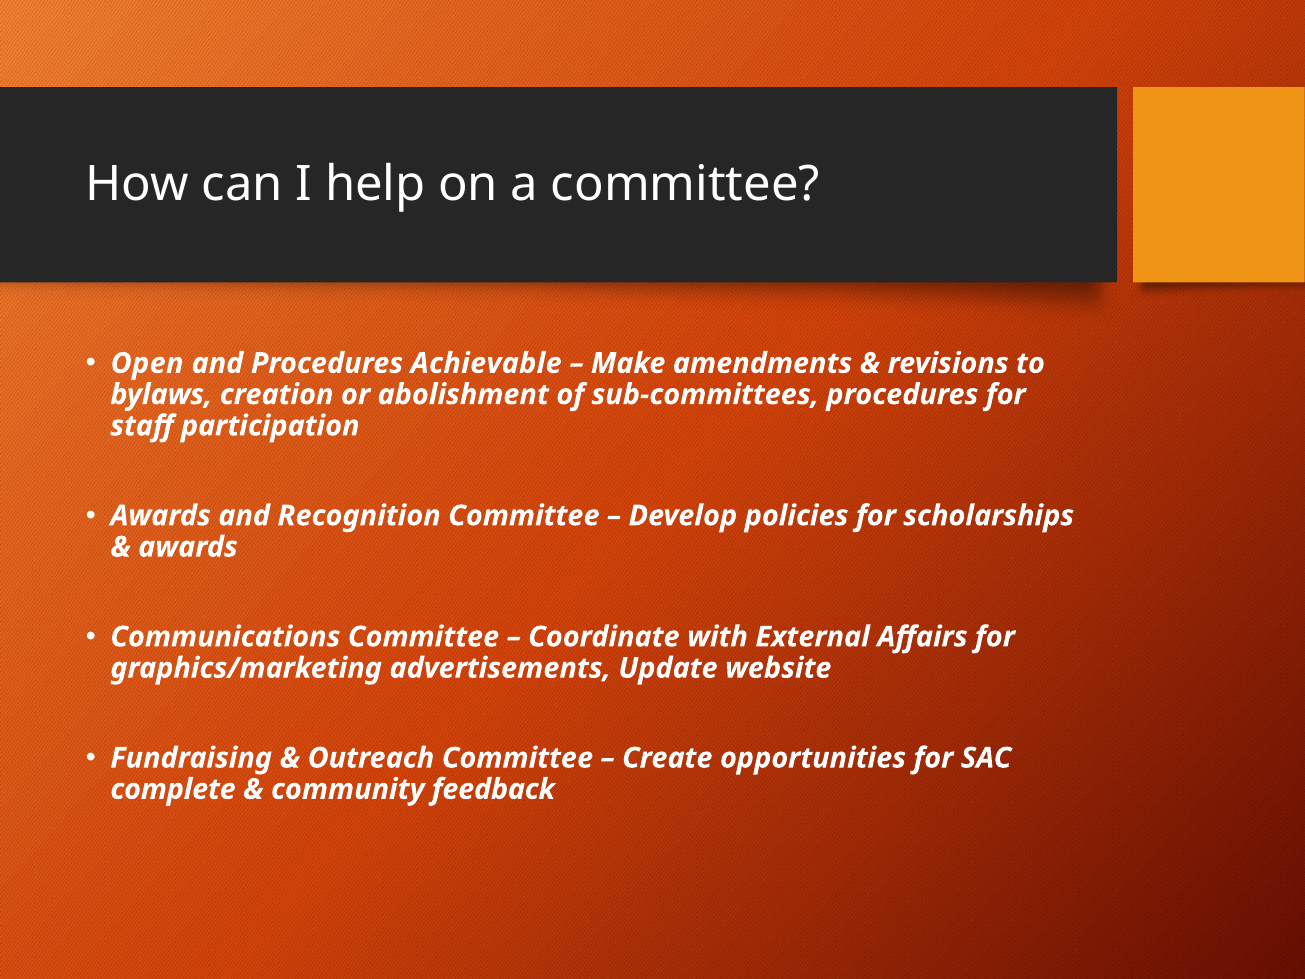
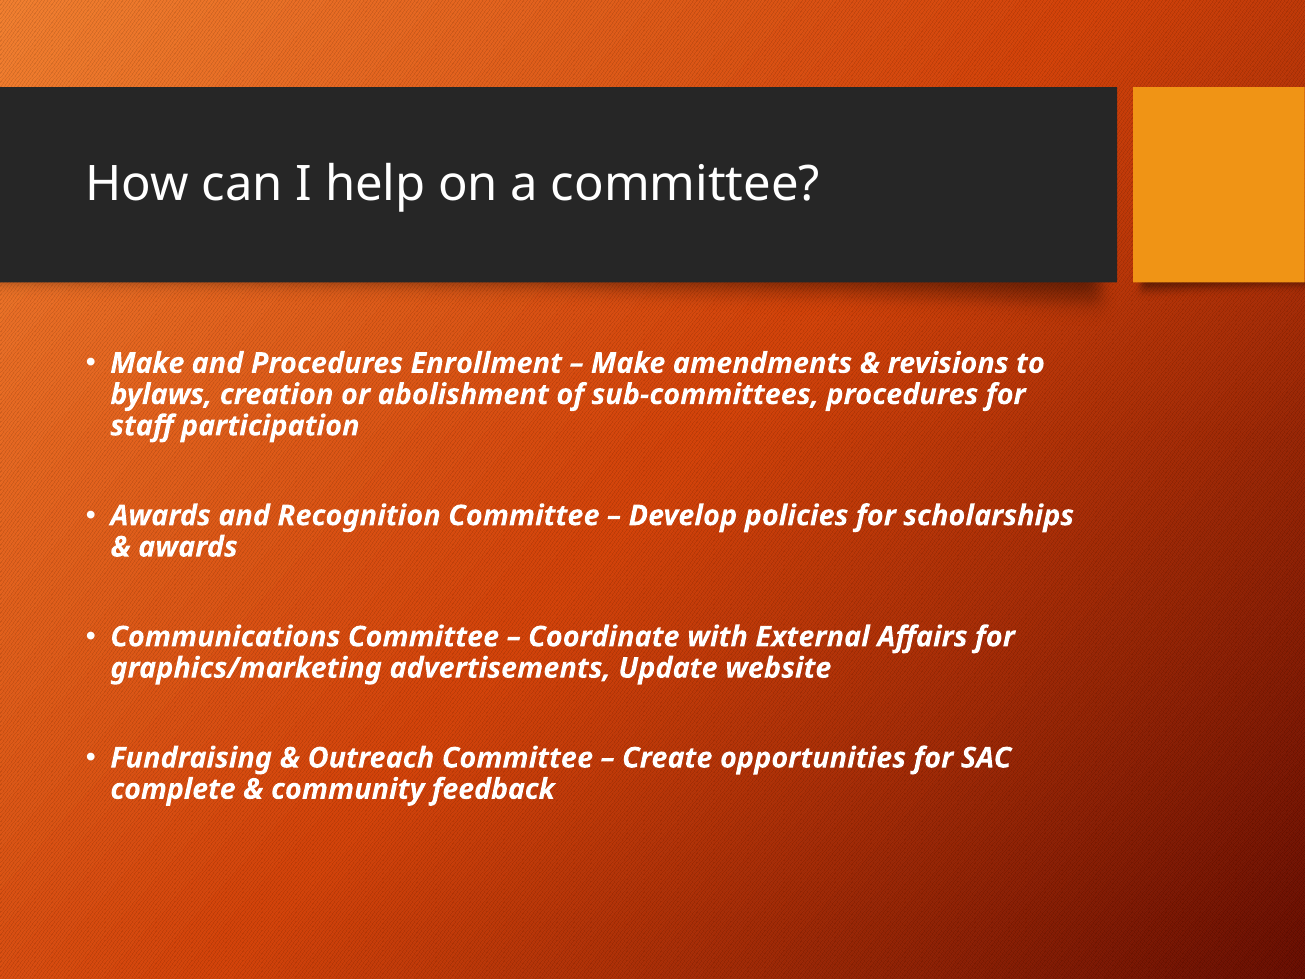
Open: Open -> Make (147, 363)
Achievable: Achievable -> Enrollment (486, 363)
